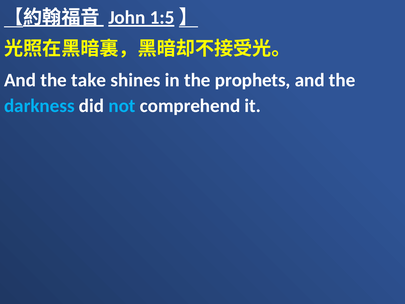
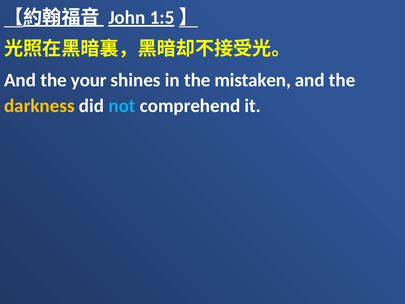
take: take -> your (89, 80)
prophets: prophets -> mistaken (253, 80)
darkness colour: light blue -> yellow (39, 106)
